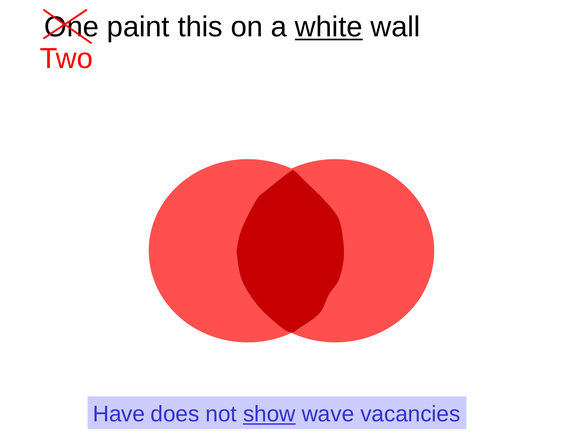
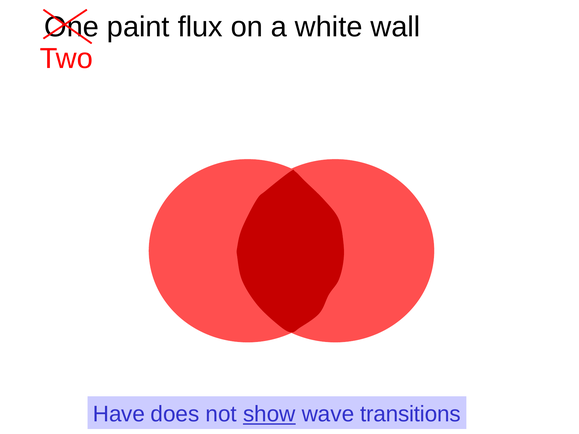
this: this -> flux (200, 27)
white underline: present -> none (329, 27)
vacancies: vacancies -> transitions (410, 414)
